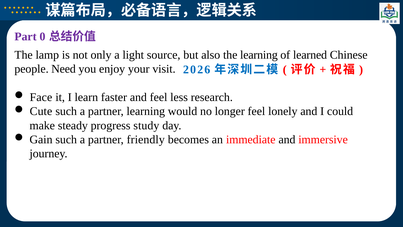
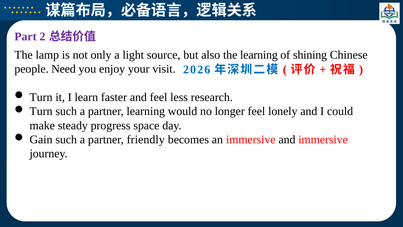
0: 0 -> 2 (42, 36)
learned: learned -> shining (310, 55)
Face: Face -> Turn (41, 97)
Cute: Cute -> Turn (41, 111)
study: study -> space (146, 125)
an immediate: immediate -> immersive (251, 139)
